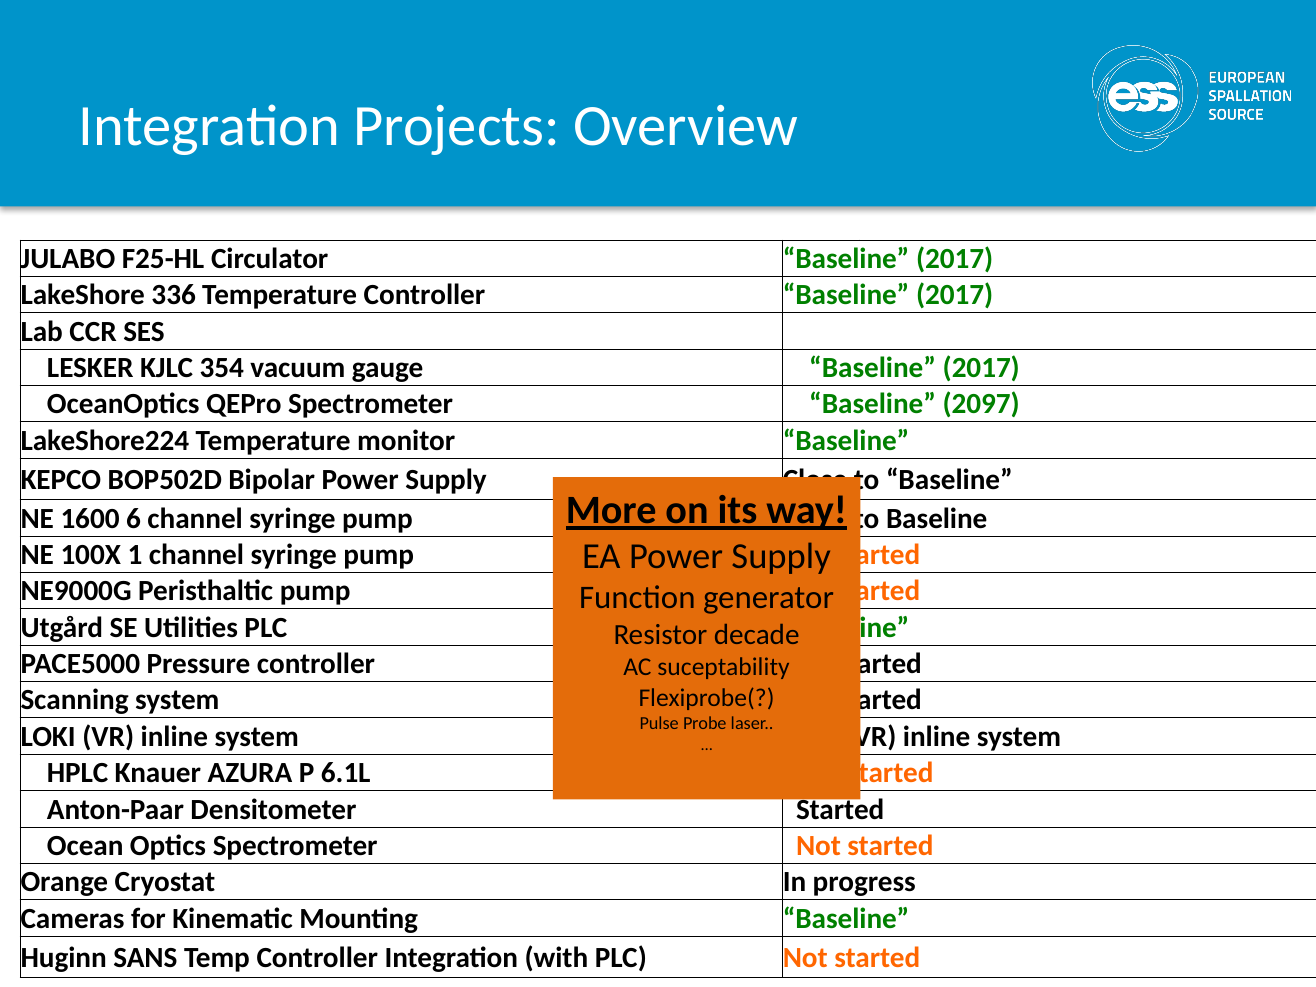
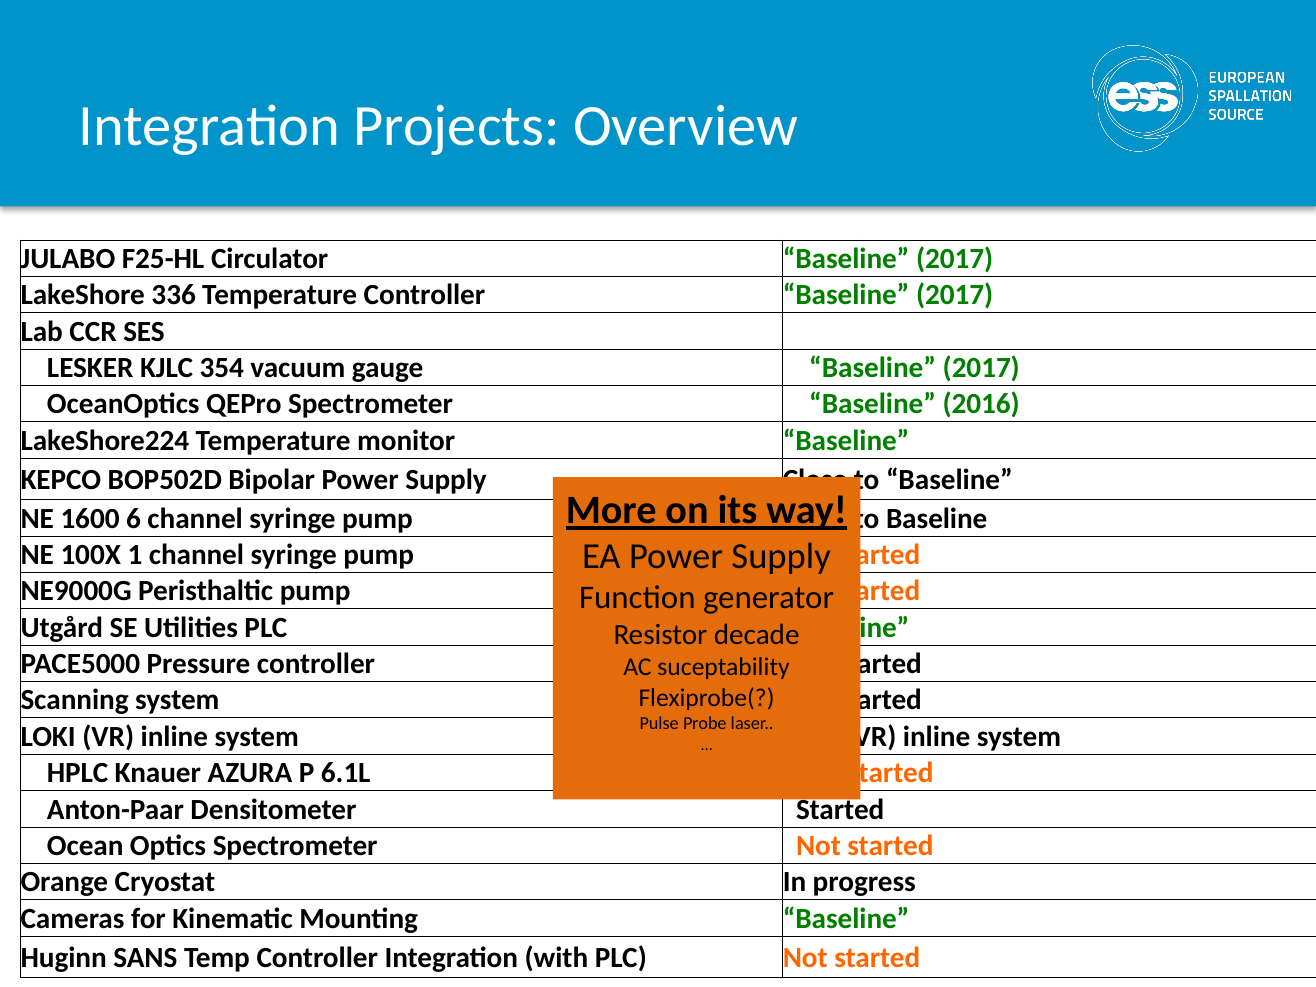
2097: 2097 -> 2016 (981, 404)
